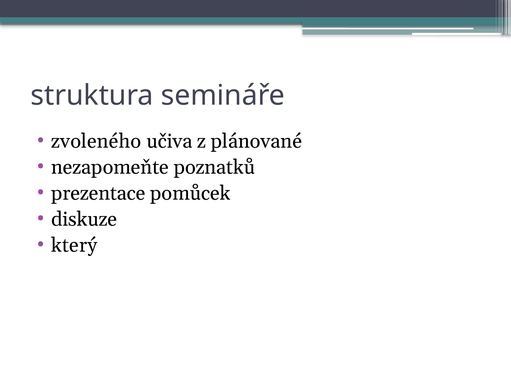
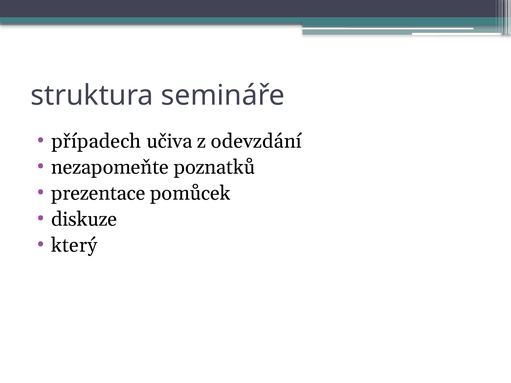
zvoleného: zvoleného -> případech (96, 142)
plánované: plánované -> odevzdání (256, 142)
